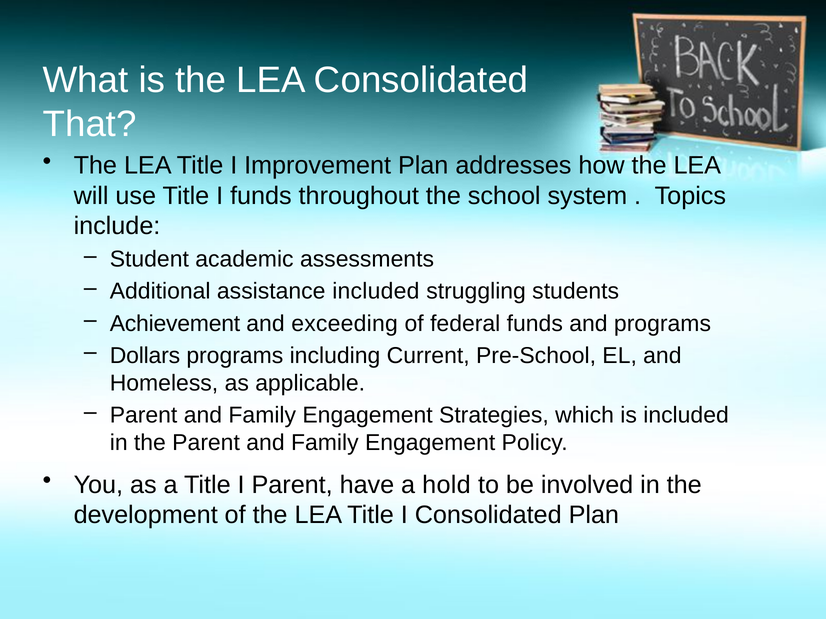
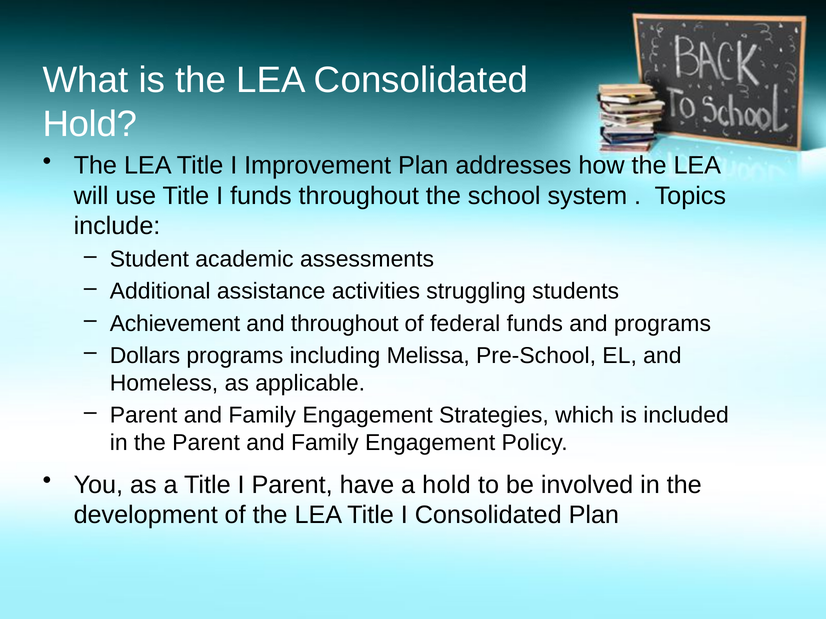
That: That -> Hold (90, 124)
assistance included: included -> activities (376, 292)
and exceeding: exceeding -> throughout (345, 324)
Current: Current -> Melissa (428, 356)
